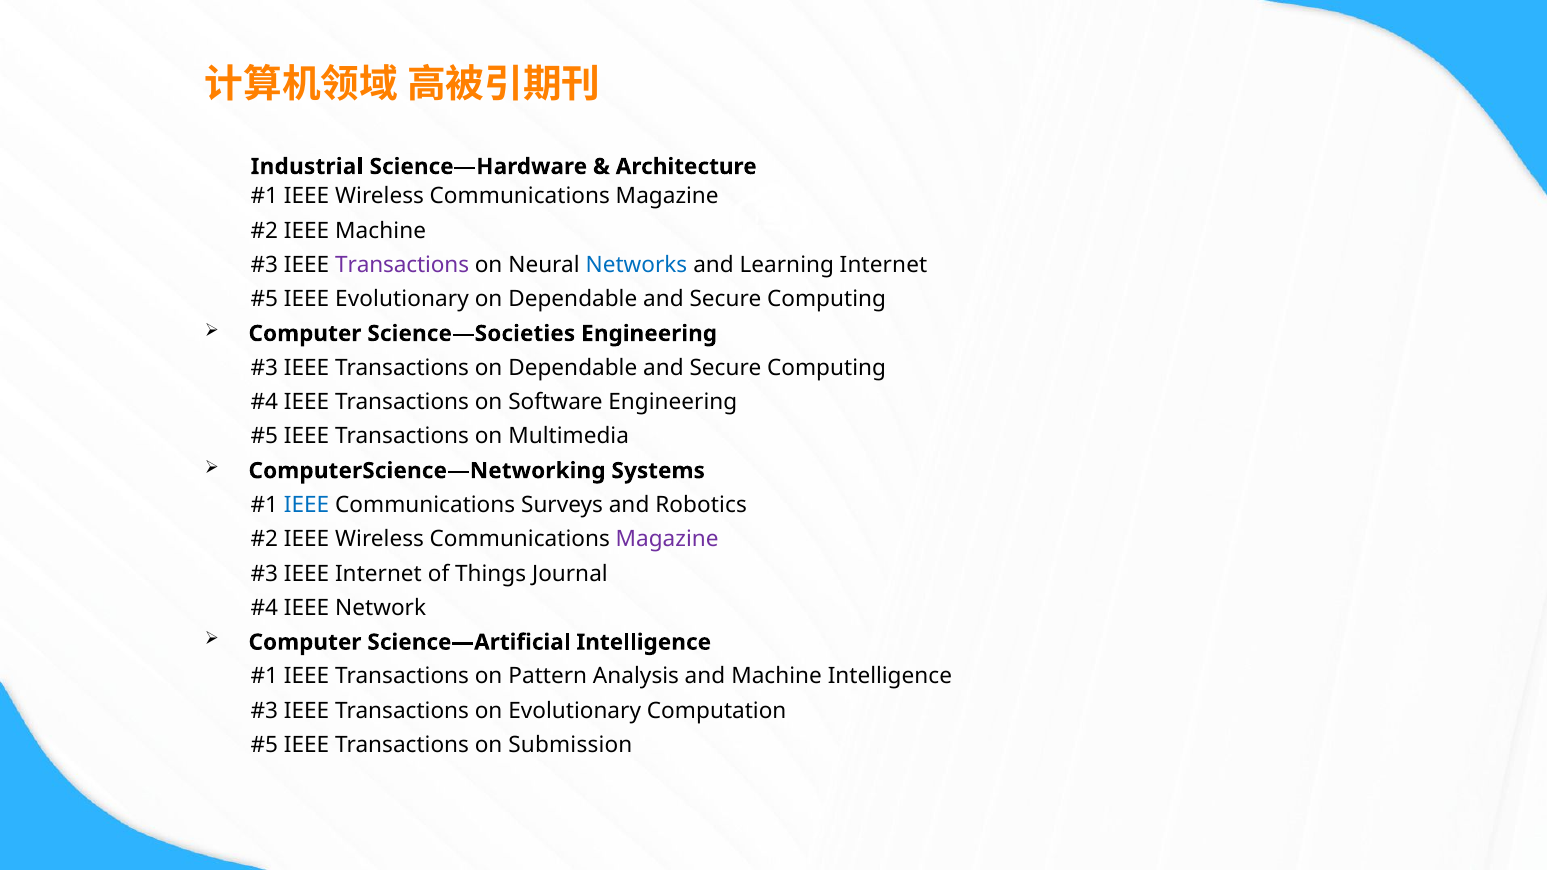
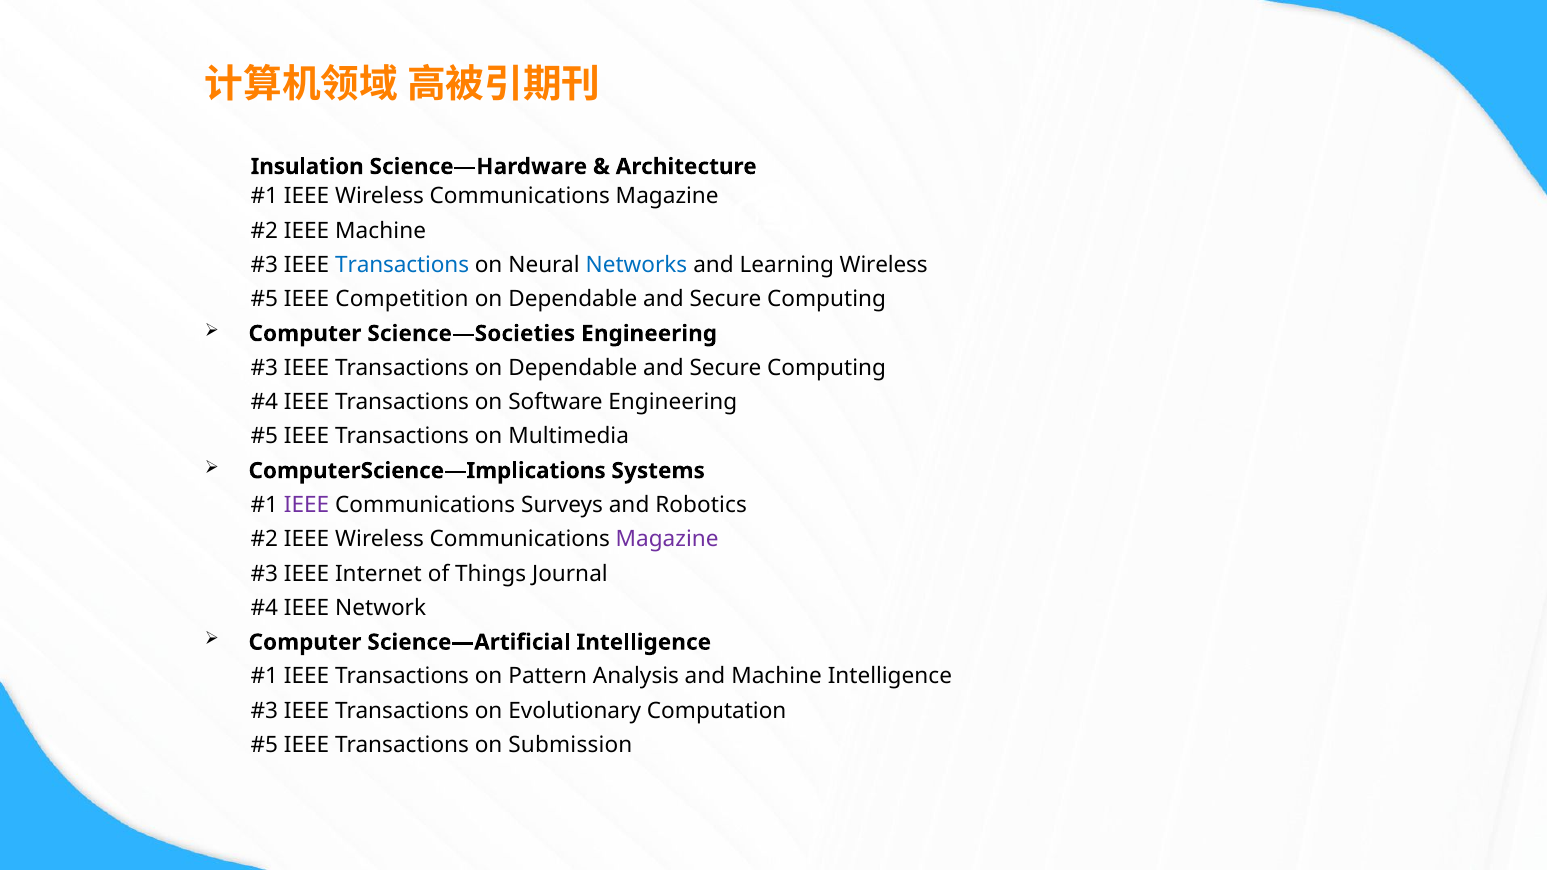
Industrial: Industrial -> Insulation (307, 167)
Transactions colour: purple -> blue (402, 265)
Learning Internet: Internet -> Wireless (884, 265)
IEEE Evolutionary: Evolutionary -> Competition (402, 299)
ComputerScience—Networking: ComputerScience—Networking -> ComputerScience—Implications (427, 471)
IEEE colour: blue -> purple (307, 505)
